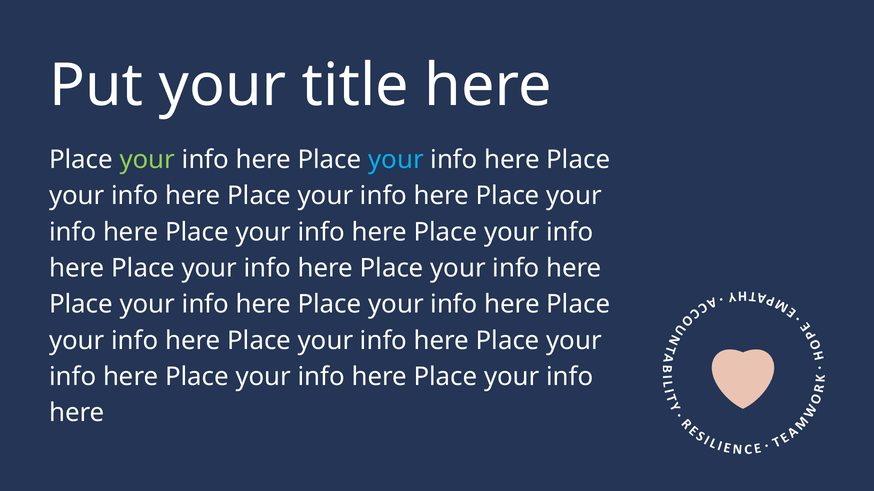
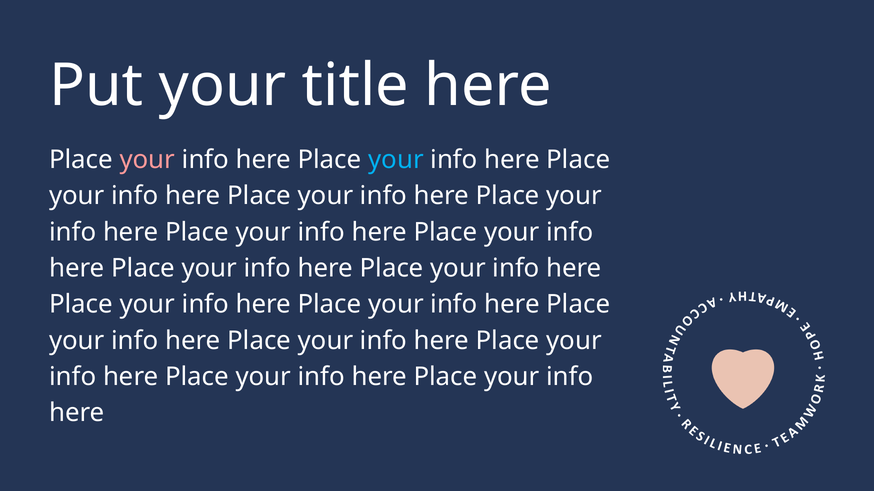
your colour: light green -> pink (147, 160)
